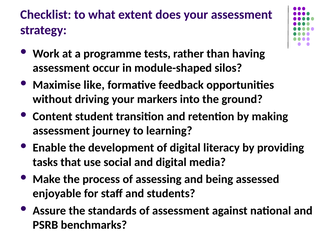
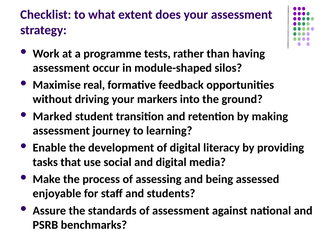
like: like -> real (94, 85)
Content: Content -> Marked (52, 116)
